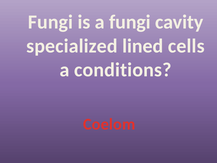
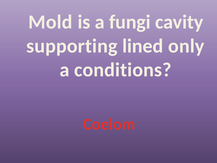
Fungi: Fungi -> Mold (50, 22)
specialized: specialized -> supporting (72, 46)
cells: cells -> only (186, 46)
